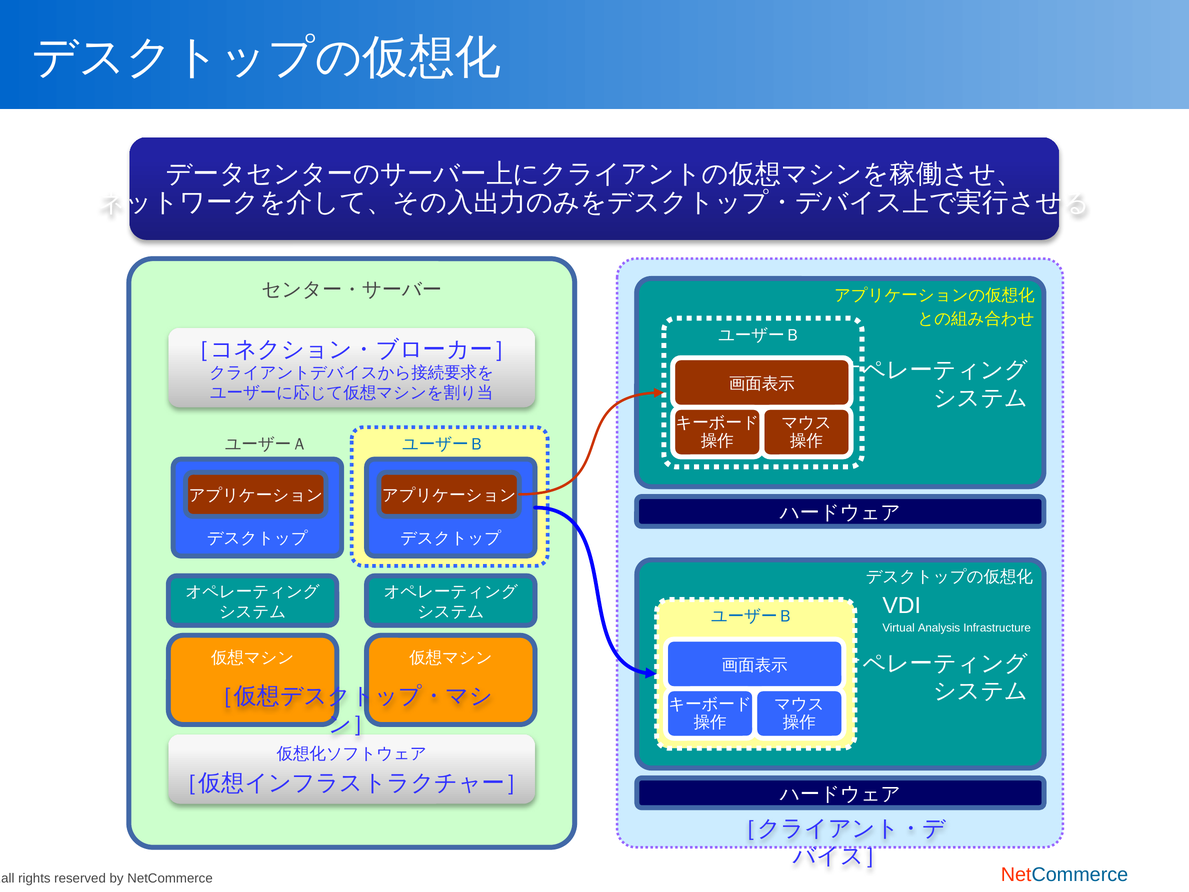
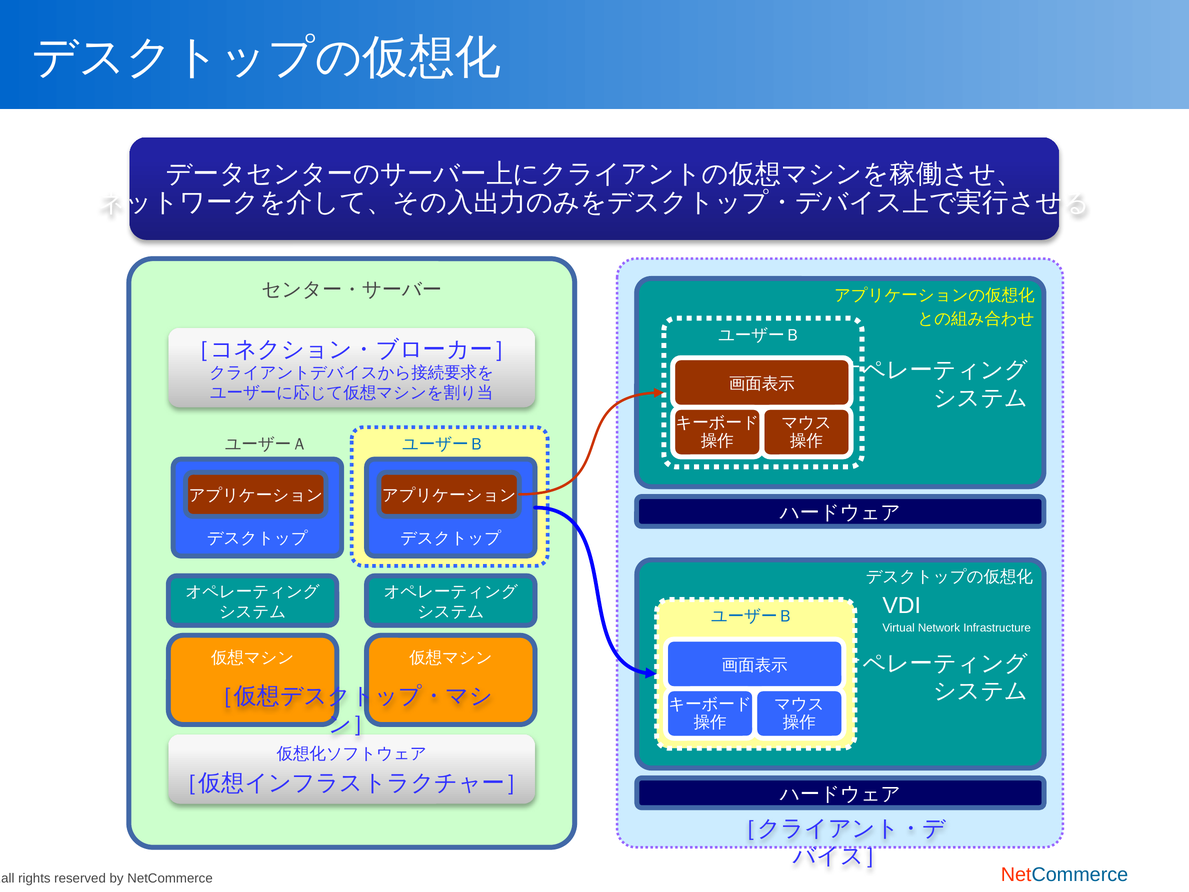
Analysis: Analysis -> Network (939, 628)
